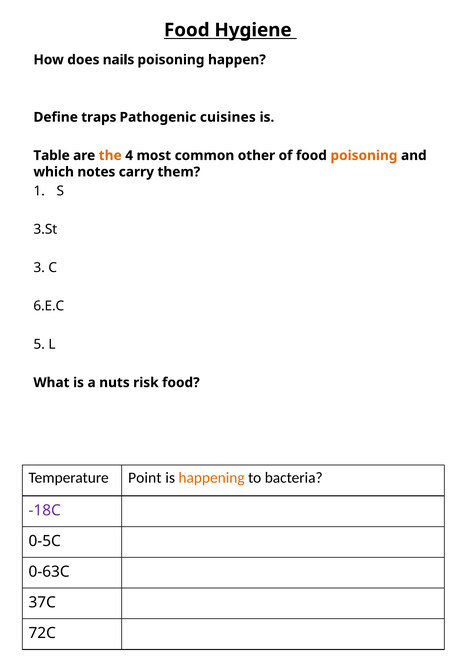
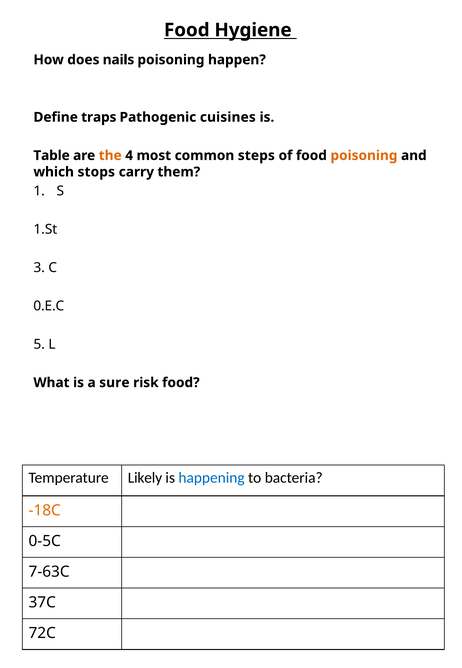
other: other -> steps (256, 155)
notes: notes -> stops (96, 172)
3.St: 3.St -> 1.St (45, 229)
6.E.C: 6.E.C -> 0.E.C (49, 306)
nuts: nuts -> sure (114, 382)
Point: Point -> Likely (145, 477)
happening colour: orange -> blue (212, 477)
-18C colour: purple -> orange (45, 510)
0-63C: 0-63C -> 7-63C (49, 571)
